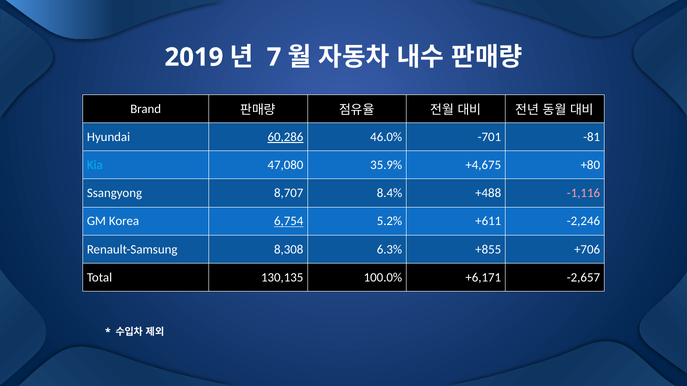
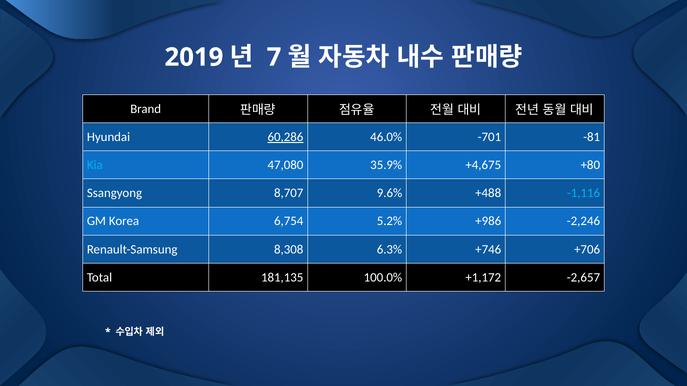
8.4%: 8.4% -> 9.6% (389, 193)
-1,116 colour: pink -> light blue (583, 193)
6,754 underline: present -> none (289, 221)
+611: +611 -> +986 (488, 221)
+855: +855 -> +746 (488, 250)
130,135: 130,135 -> 181,135 (282, 278)
+6,171: +6,171 -> +1,172 (483, 278)
